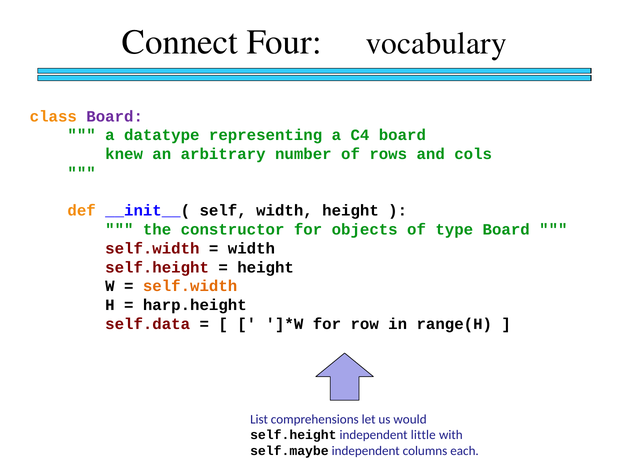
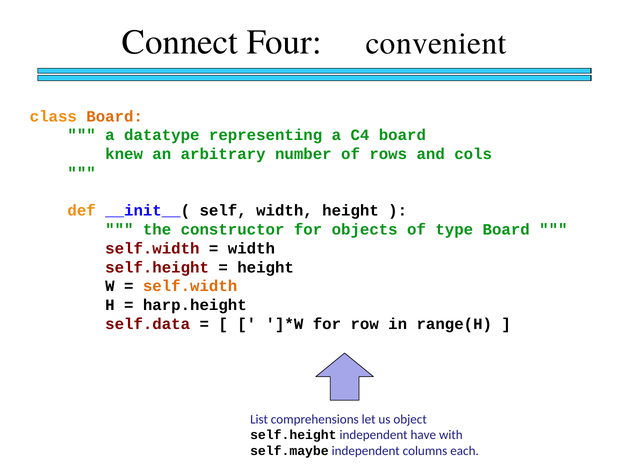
vocabulary: vocabulary -> convenient (436, 43)
Board colour: purple -> orange (115, 116)
would: would -> object (410, 419)
little: little -> have (423, 435)
